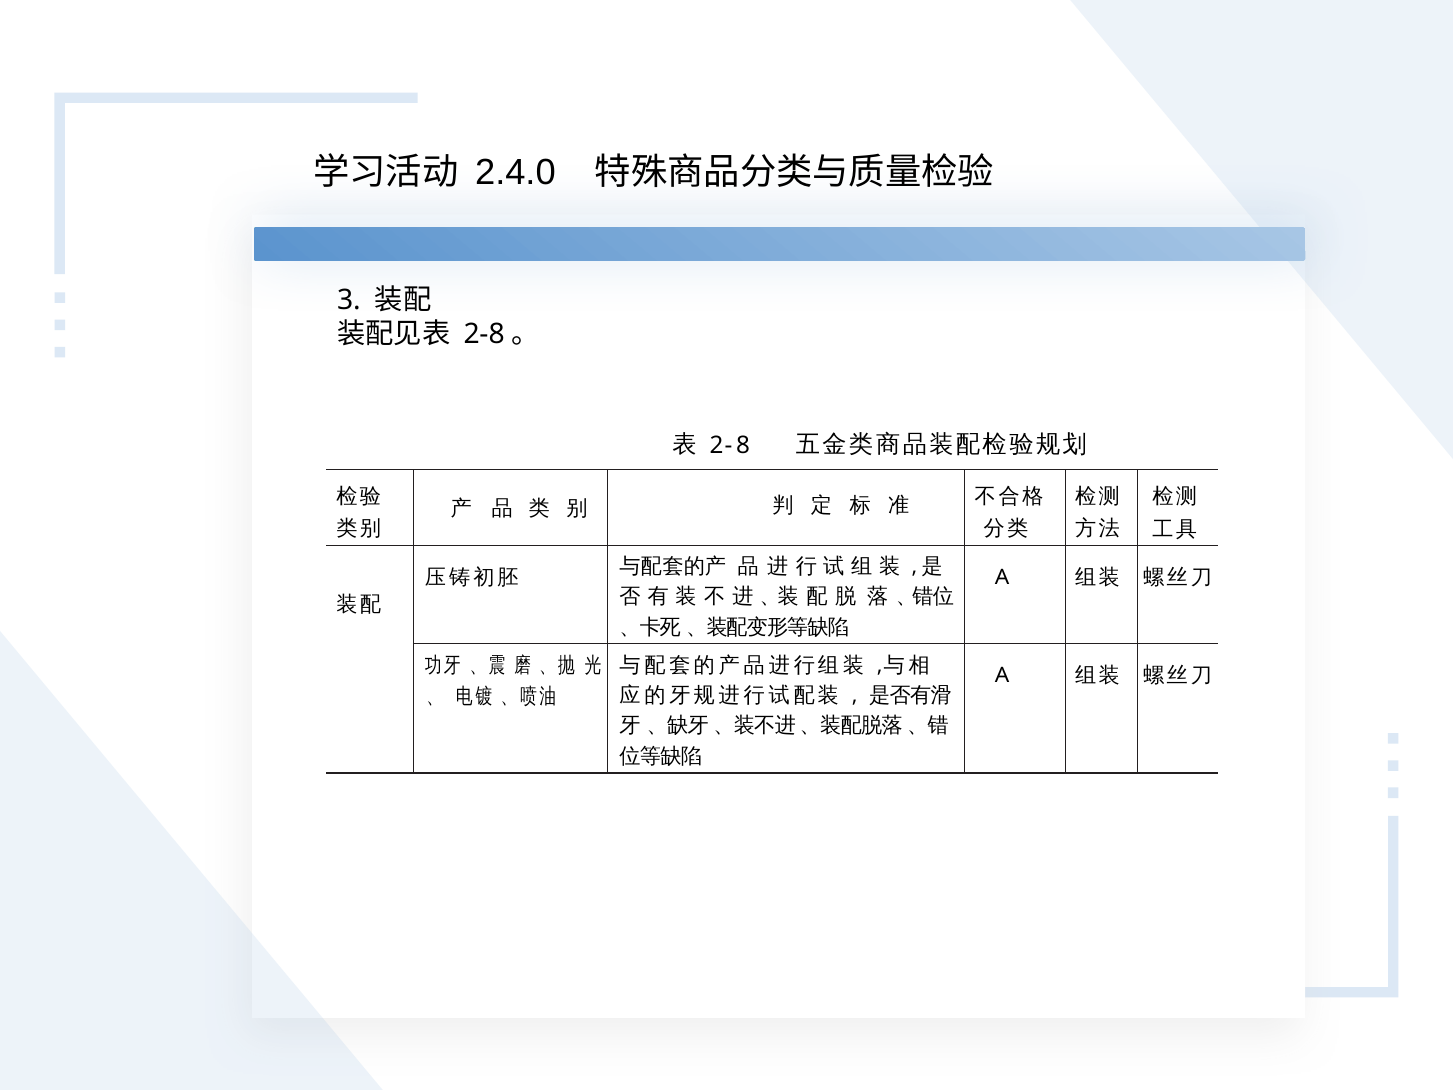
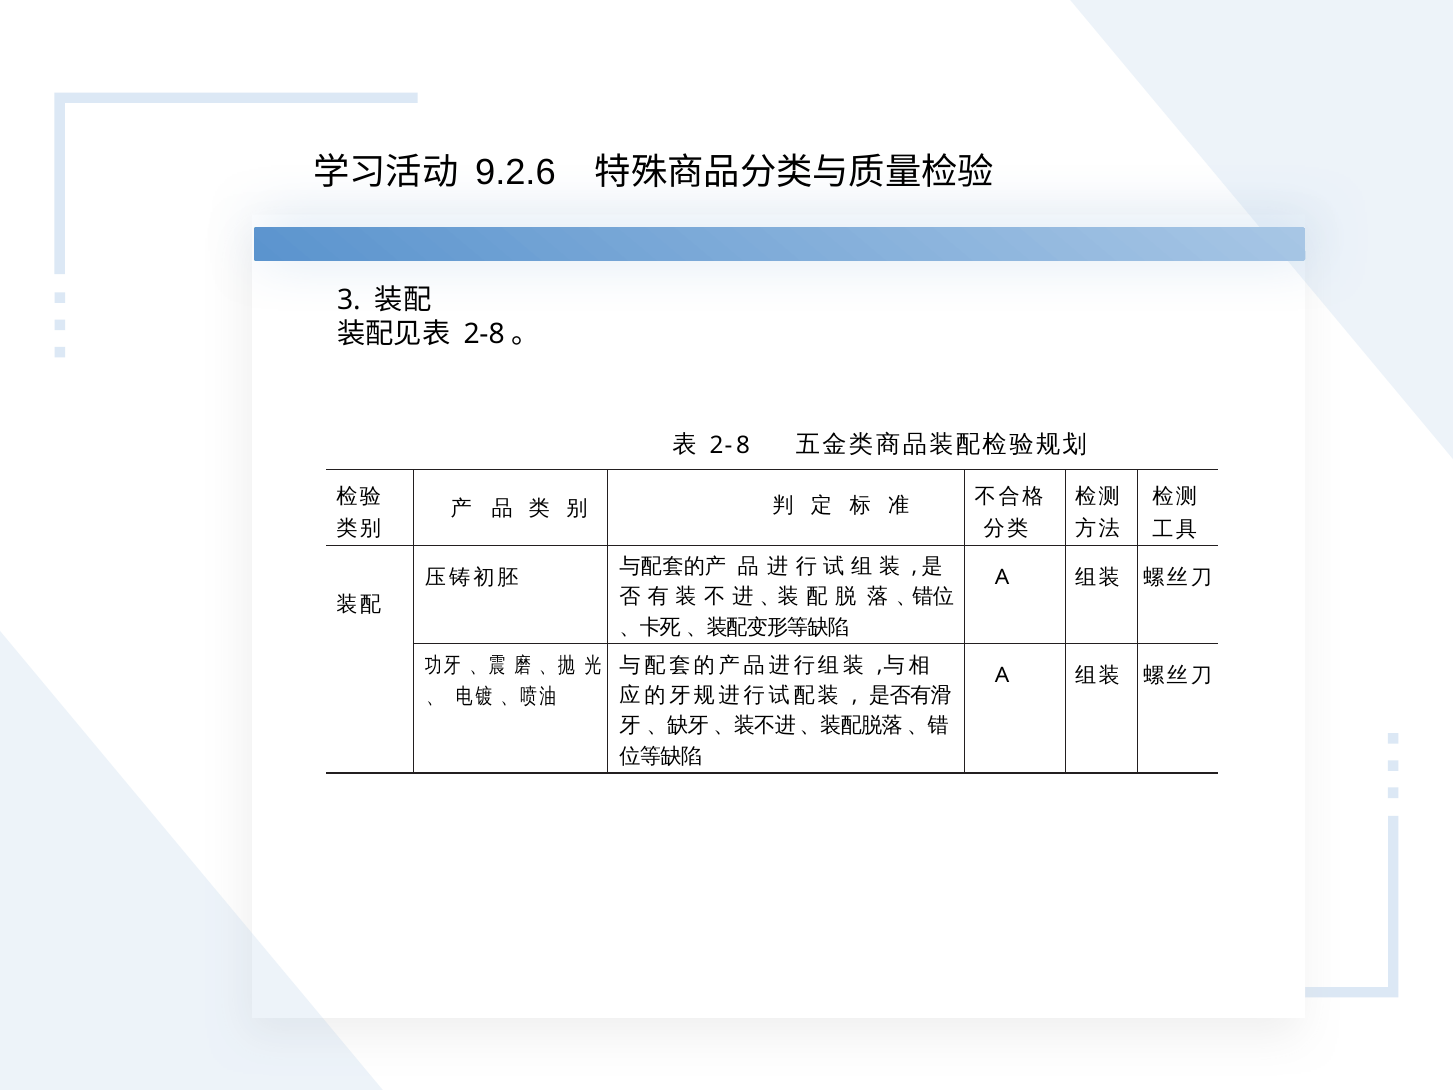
2.4.0: 2.4.0 -> 9.2.6 (515, 172)
